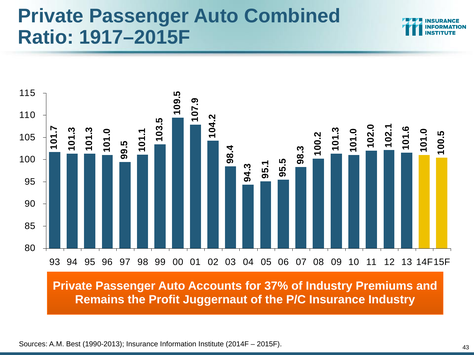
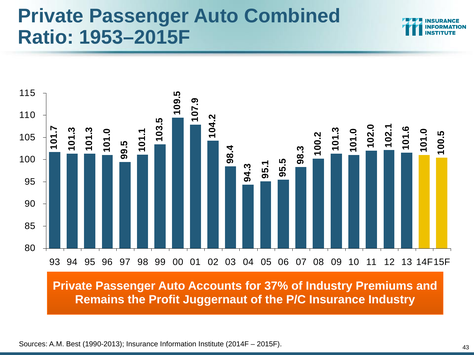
1917–2015F: 1917–2015F -> 1953–2015F (135, 38)
